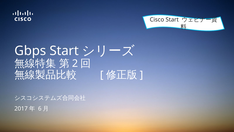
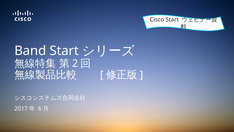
Gbps: Gbps -> Band (30, 51)
